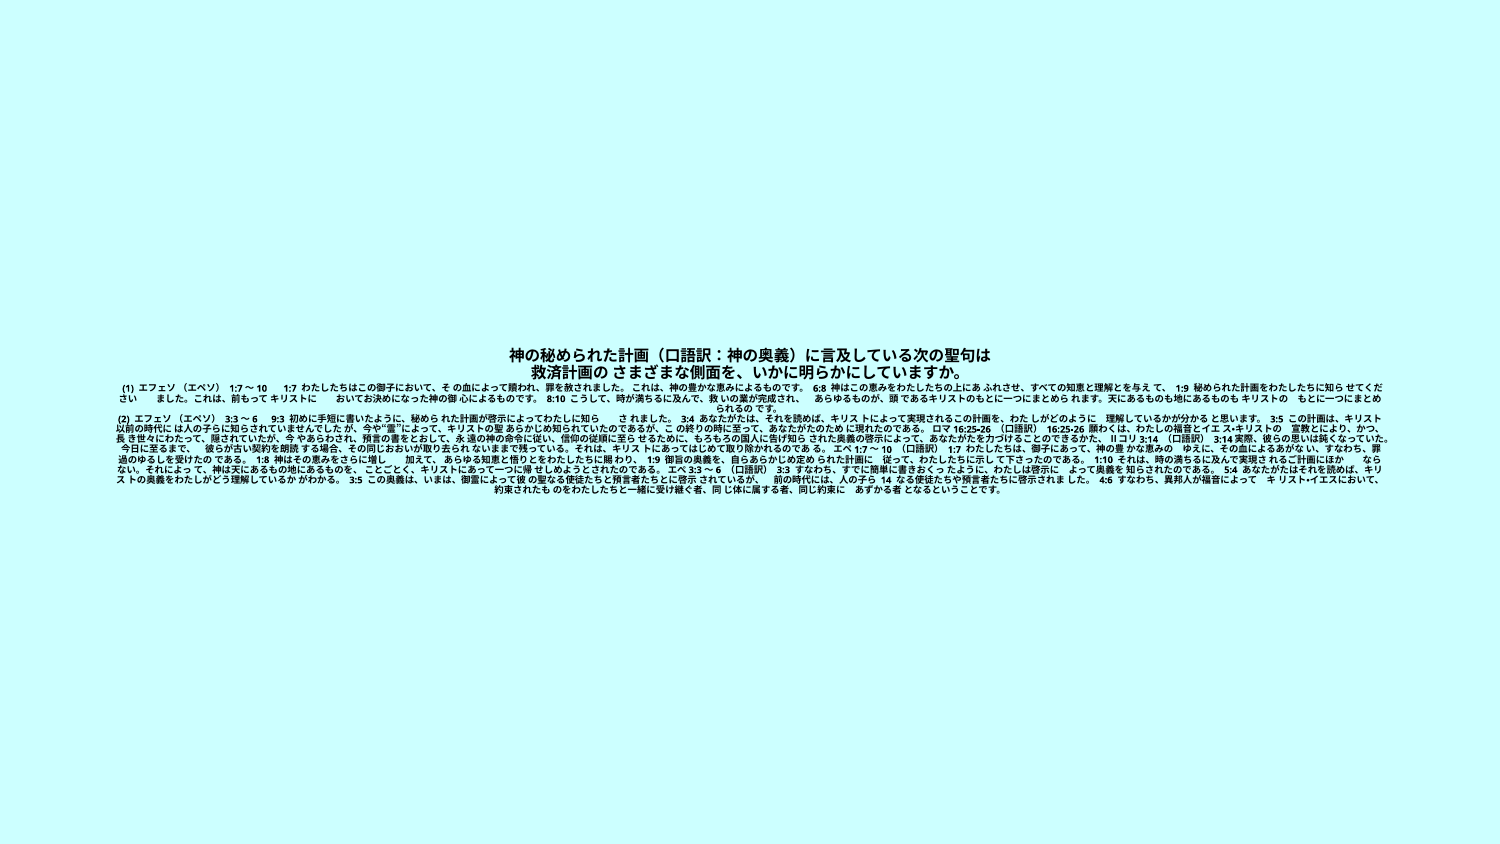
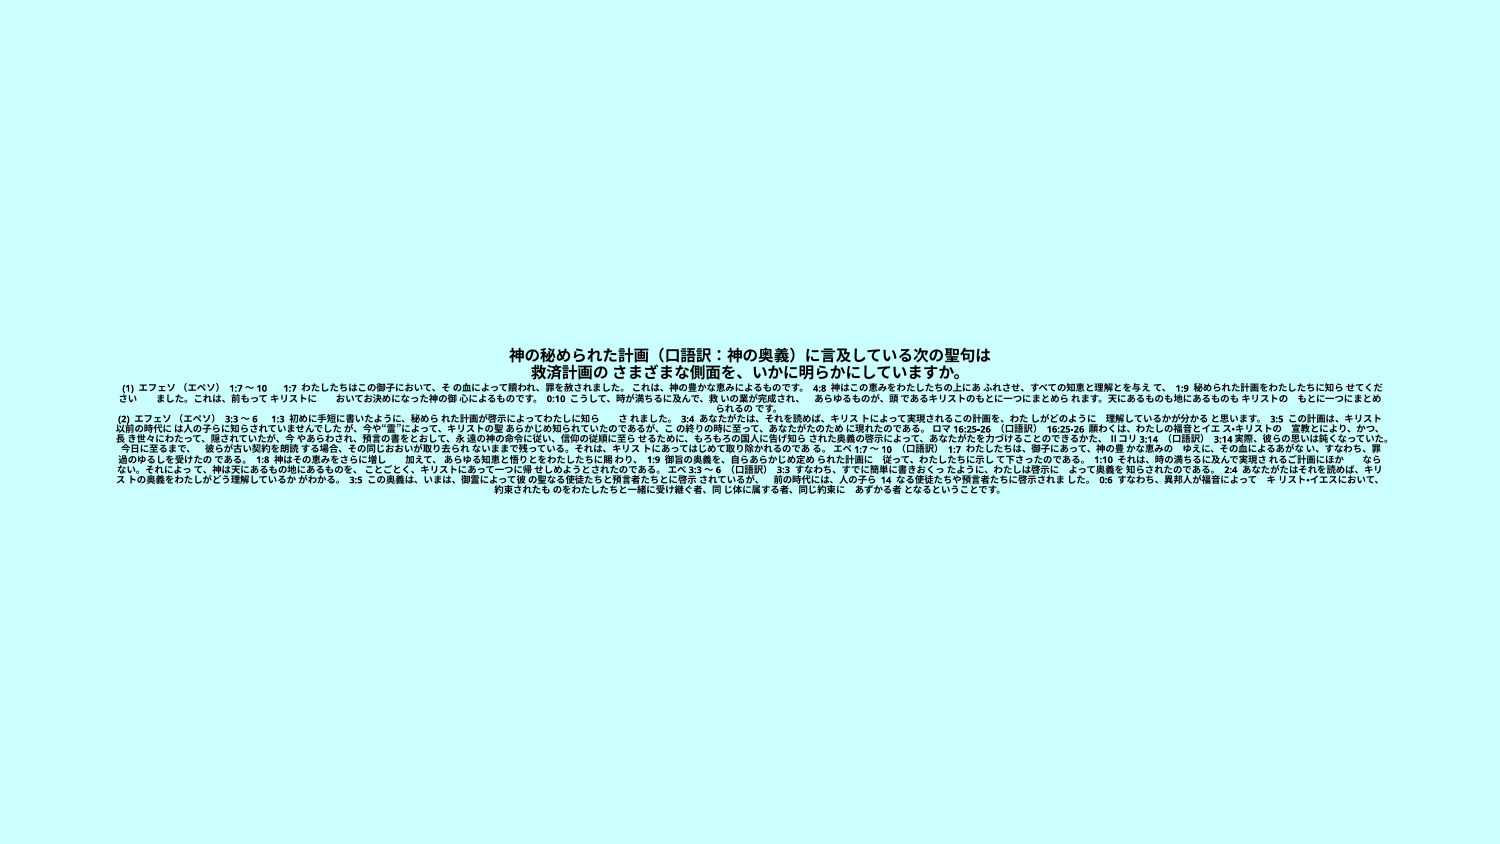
6:8: 6:8 -> 4:8 (820, 388)
8:10: 8:10 -> 0:10 (556, 399)
9:3: 9:3 -> 1:3 (278, 419)
5:4: 5:4 -> 2:4 (1231, 470)
4:6: 4:6 -> 0:6 (1106, 480)
